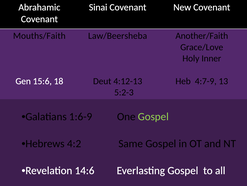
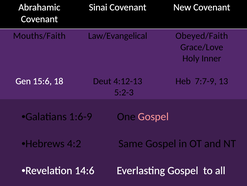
Law/Beersheba: Law/Beersheba -> Law/Evangelical (118, 36)
Another/Faith: Another/Faith -> Obeyed/Faith (202, 36)
4:7-9: 4:7-9 -> 7:7-9 (206, 81)
Gospel colour: light green -> pink (153, 116)
